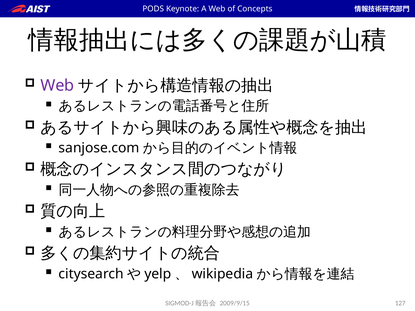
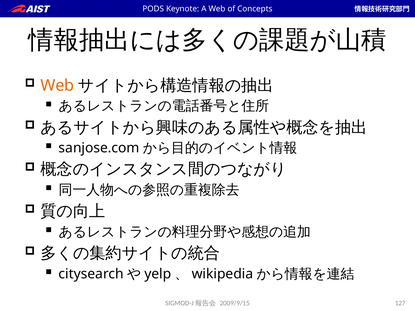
Web colour: purple -> orange (57, 86)
